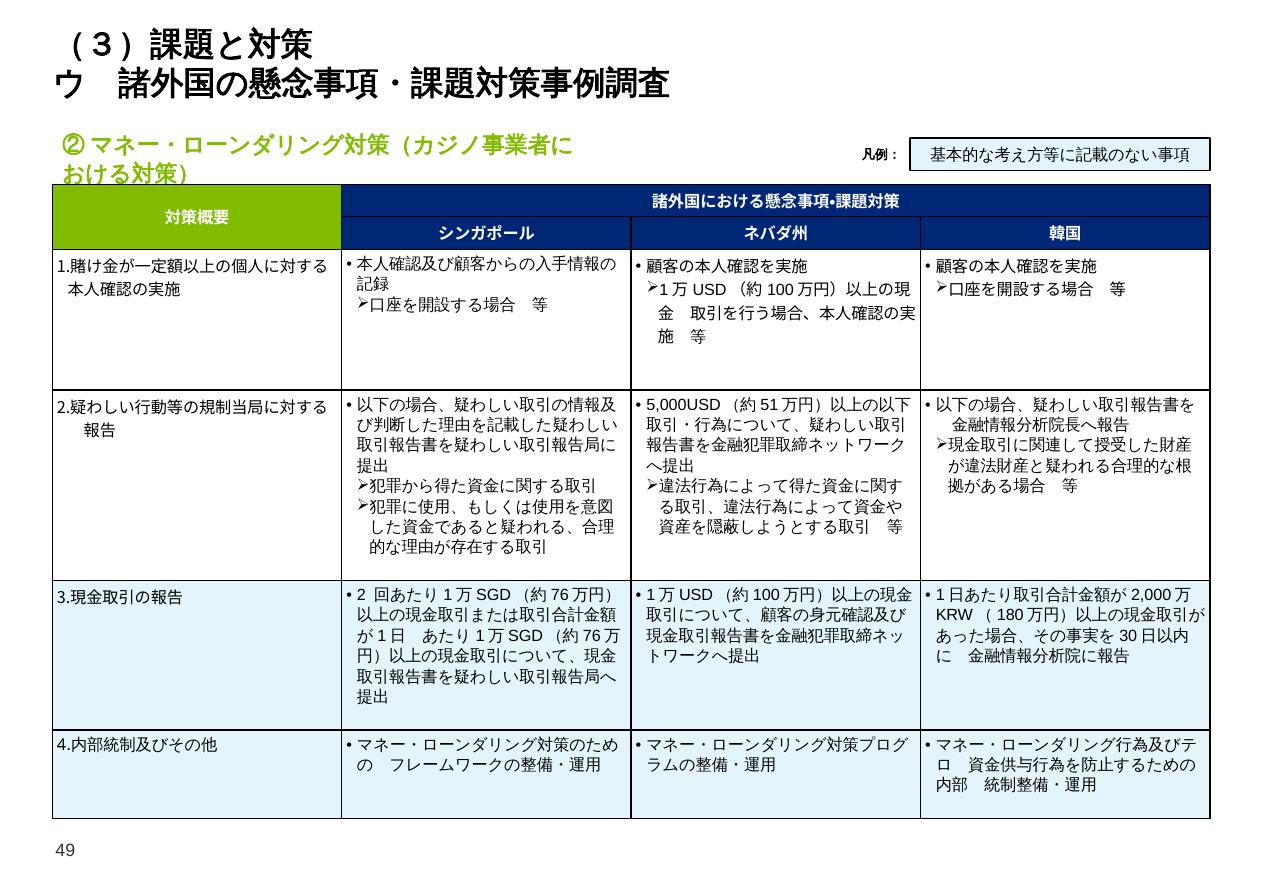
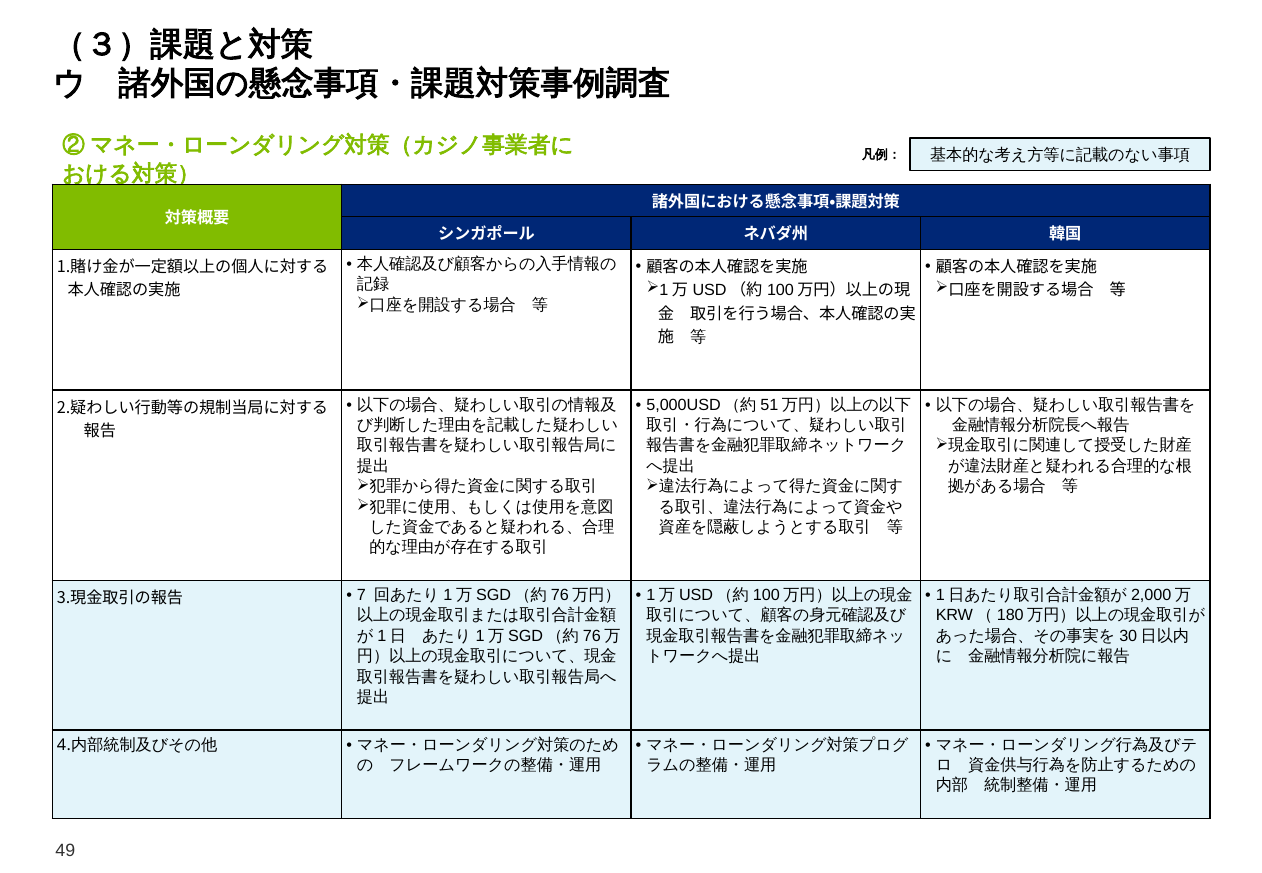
2: 2 -> 7 (361, 596)
